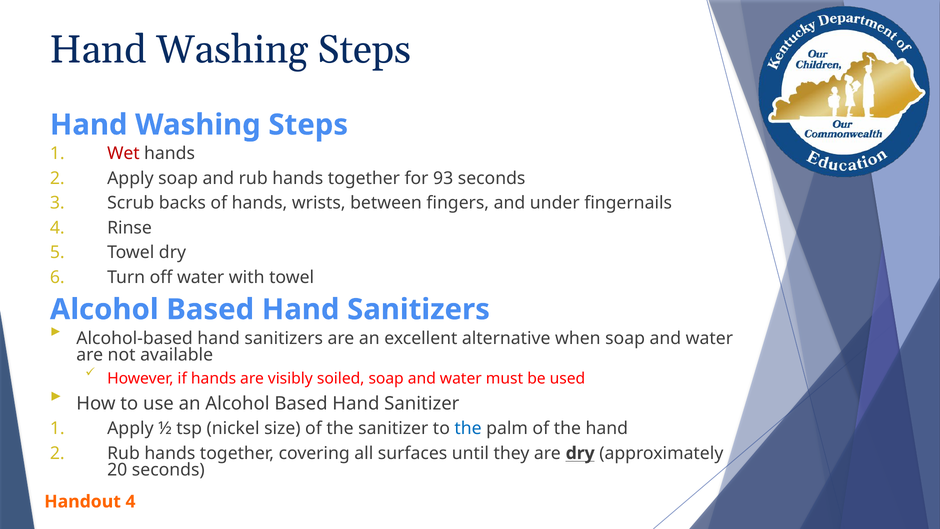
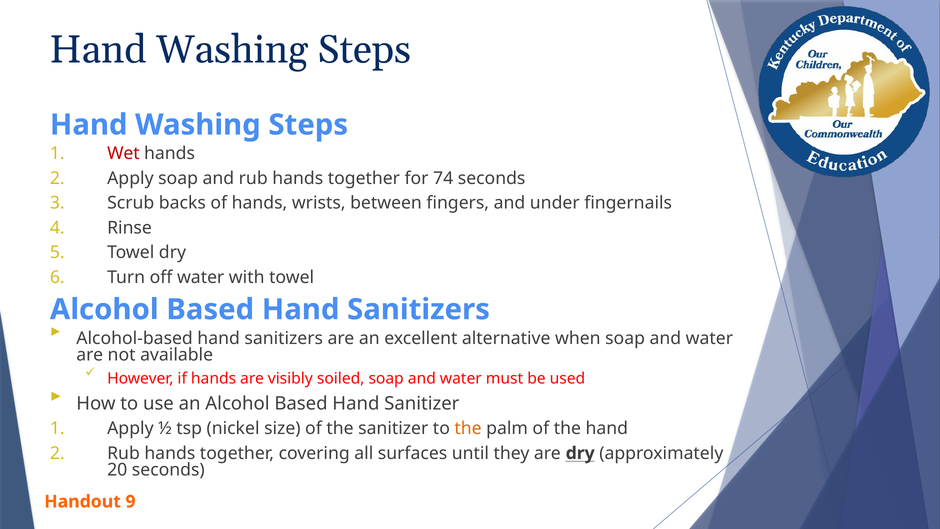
93: 93 -> 74 (443, 178)
the colour: blue -> orange (468, 428)
Handout 4: 4 -> 9 (131, 501)
